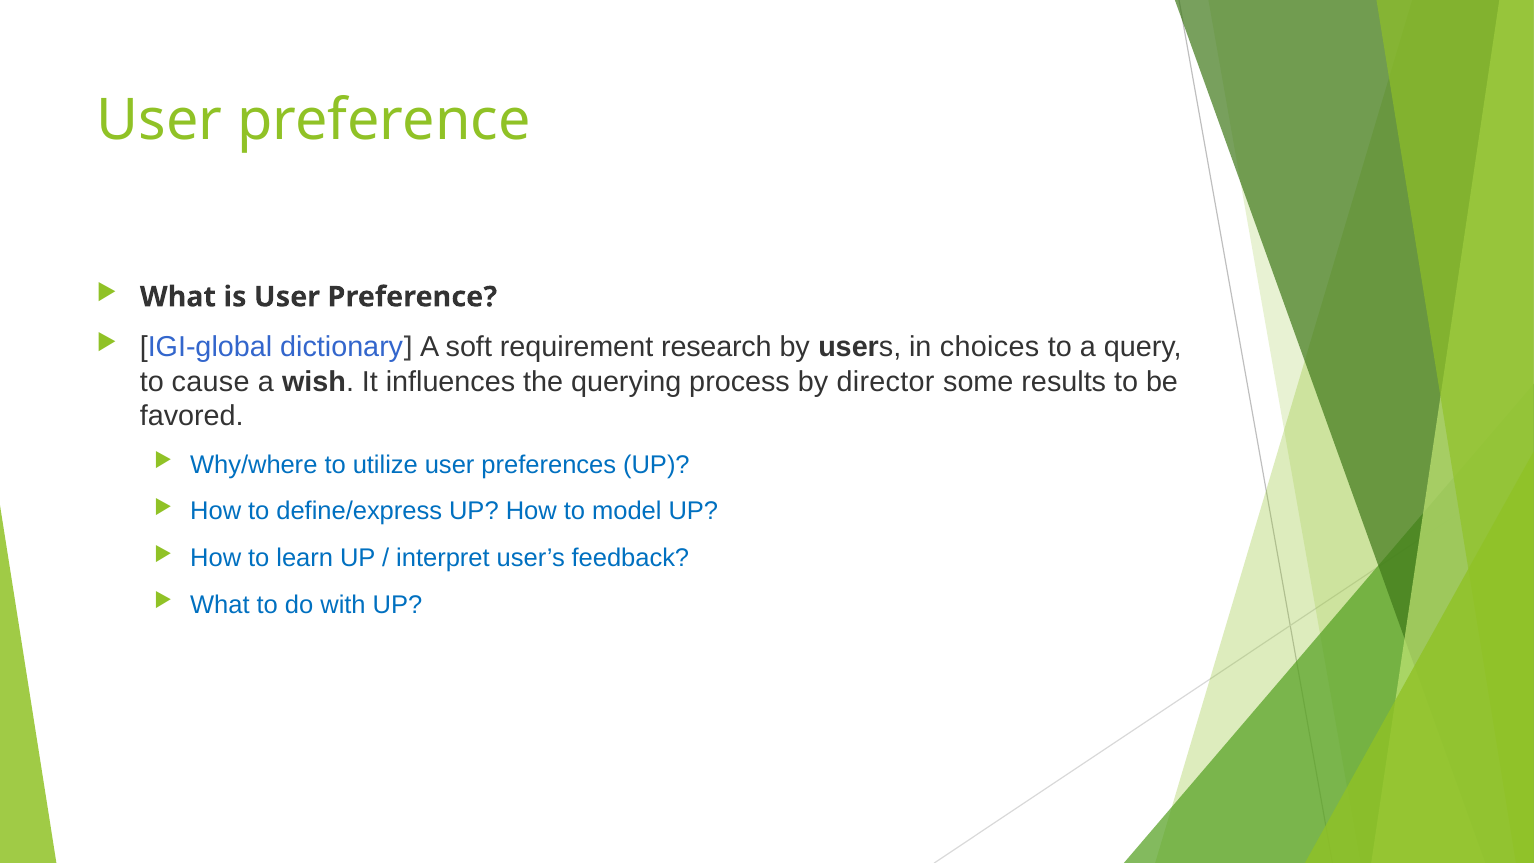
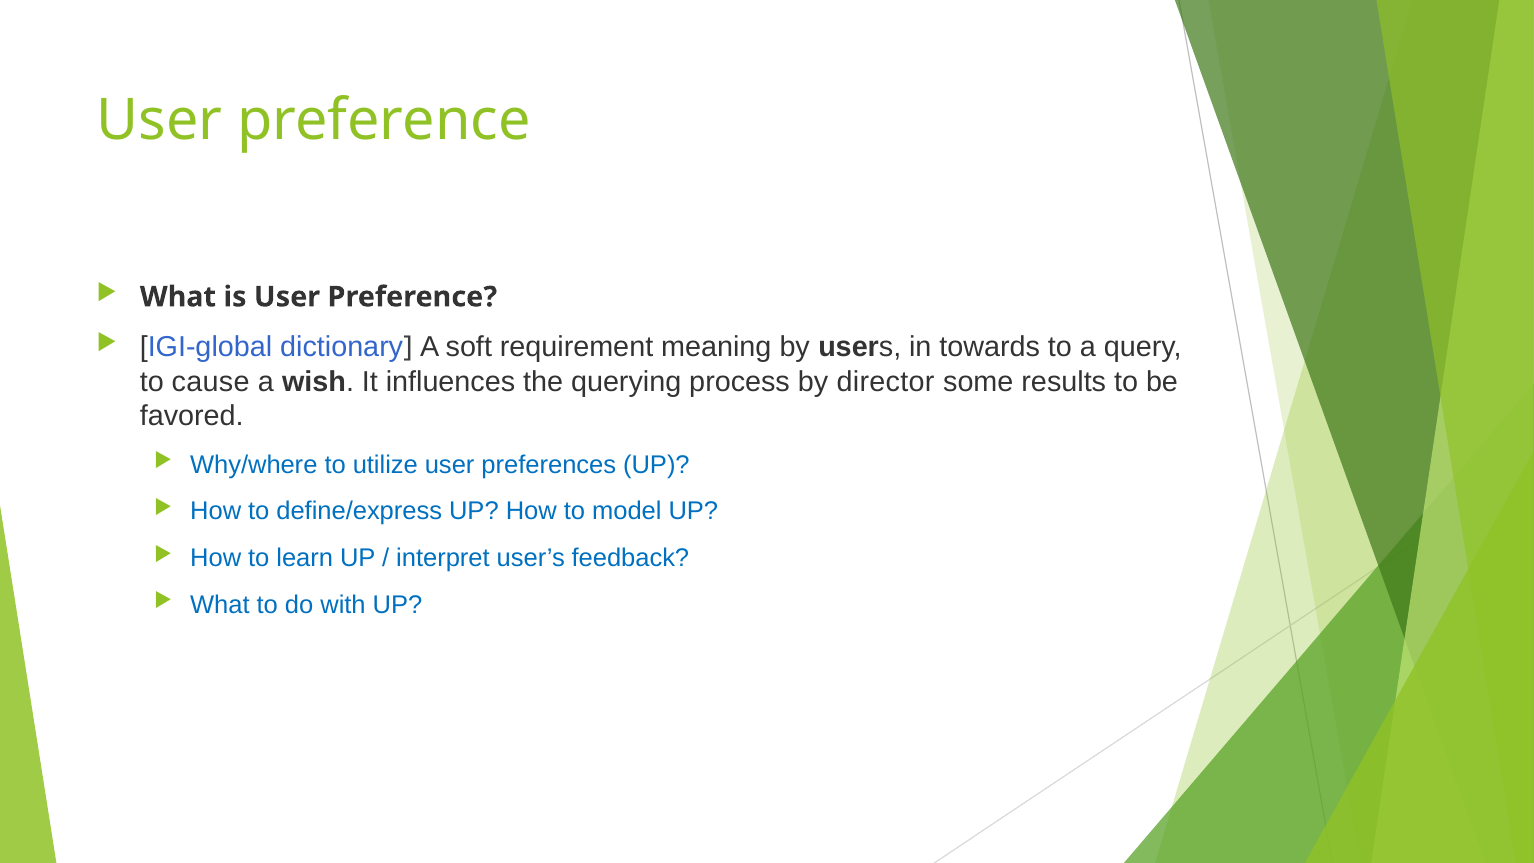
research: research -> meaning (716, 347)
choices: choices -> towards (990, 347)
